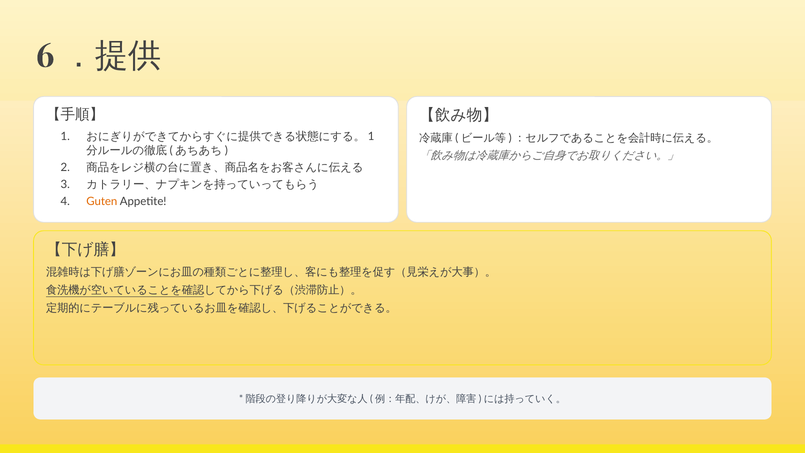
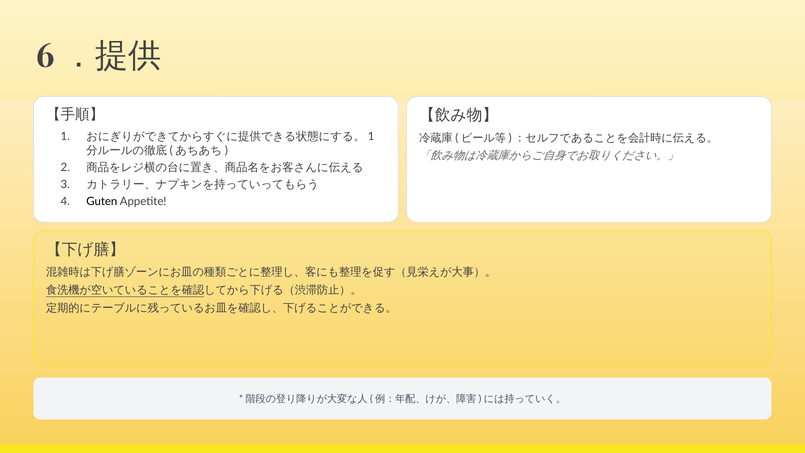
Guten colour: orange -> black (102, 201)
